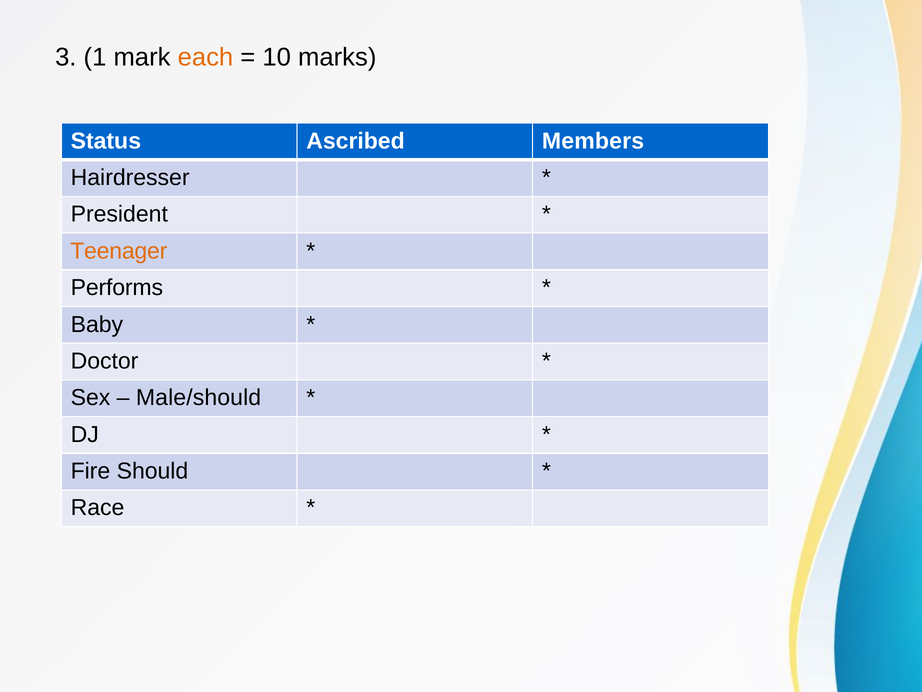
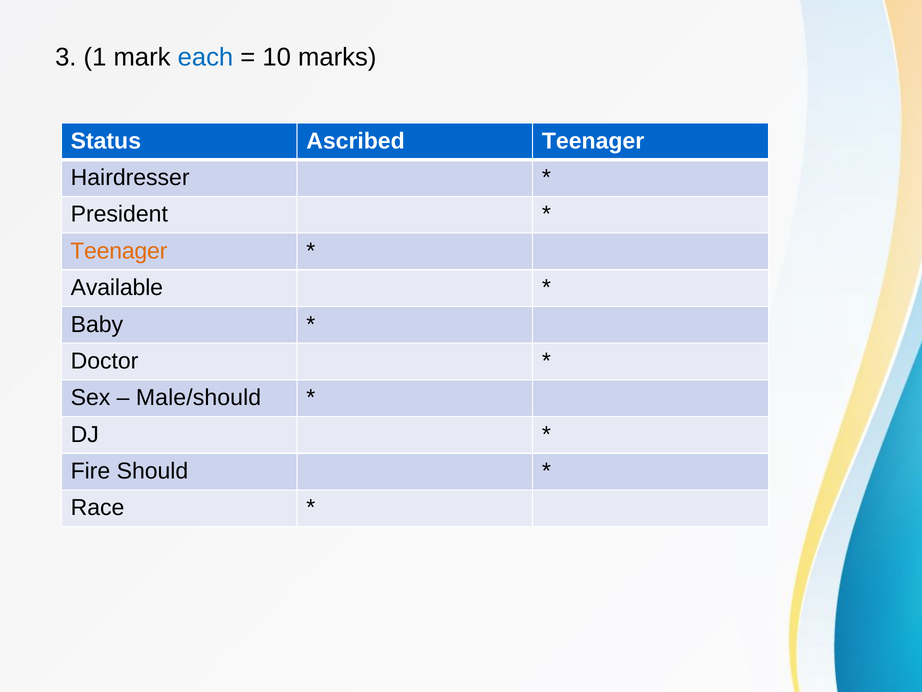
each colour: orange -> blue (205, 57)
Ascribed Members: Members -> Teenager (593, 141)
Performs: Performs -> Available (117, 288)
